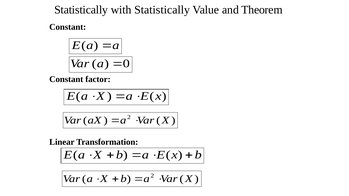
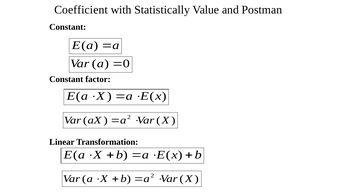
Statistically: Statistically -> Coefficient (81, 10)
Theorem: Theorem -> Postman (262, 10)
